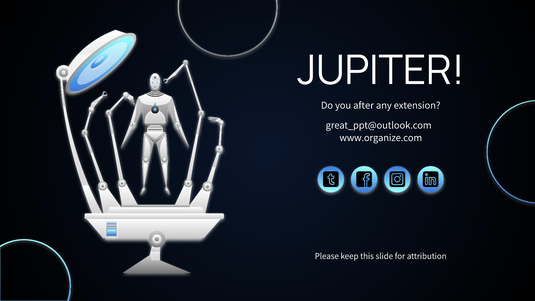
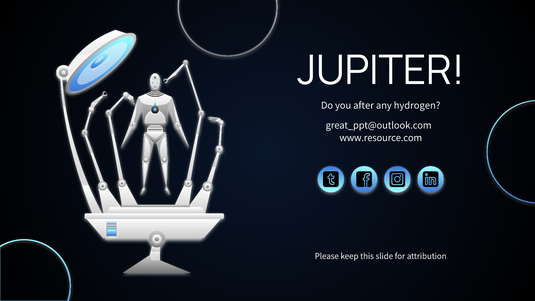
extension: extension -> hydrogen (417, 105)
www.organize.com: www.organize.com -> www.resource.com (381, 138)
